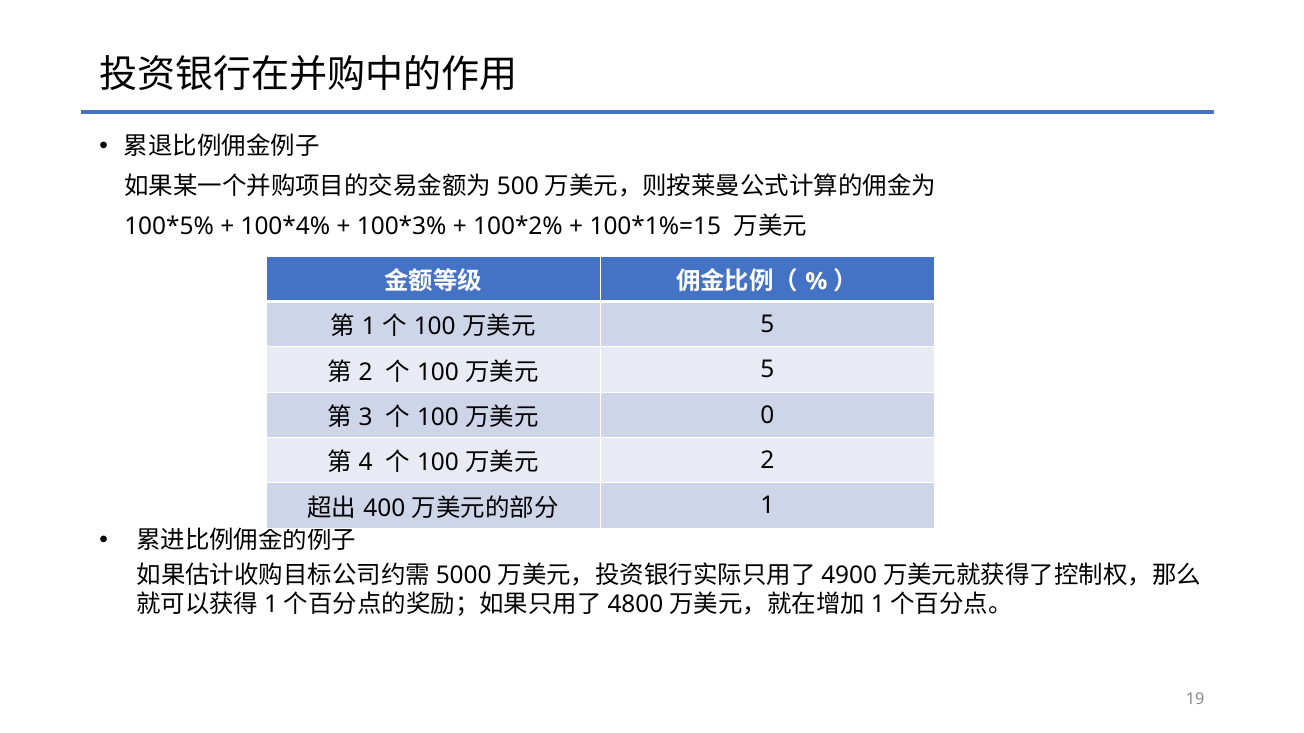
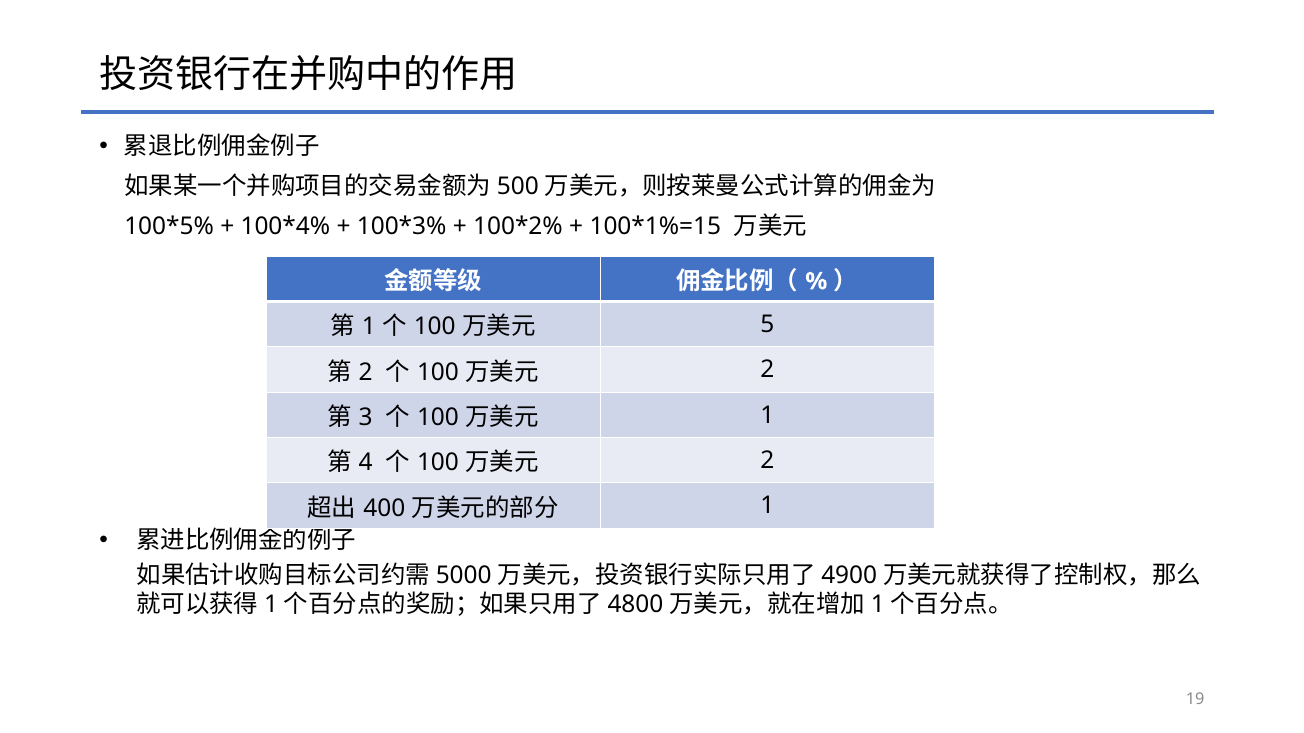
5: 5 -> 2 (767, 370)
0: 0 -> 1 (767, 415)
